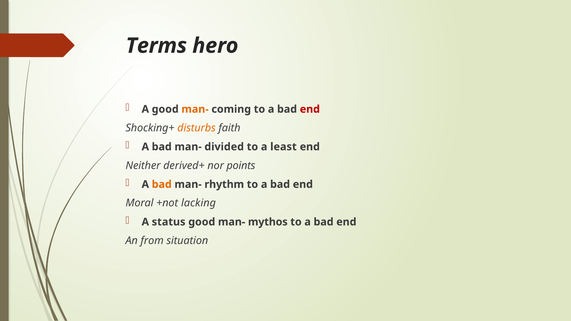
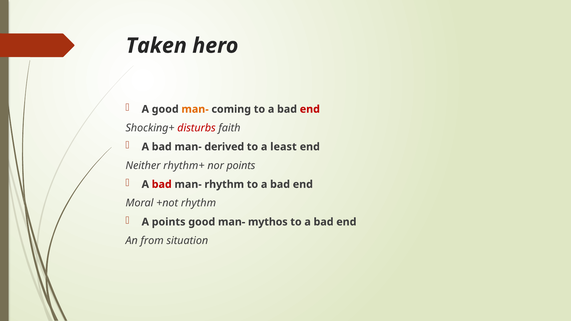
Terms: Terms -> Taken (156, 46)
disturbs colour: orange -> red (196, 128)
divided: divided -> derived (224, 147)
derived+: derived+ -> rhythm+ (184, 166)
bad colour: orange -> red (162, 184)
+not lacking: lacking -> rhythm (198, 203)
A status: status -> points (169, 222)
